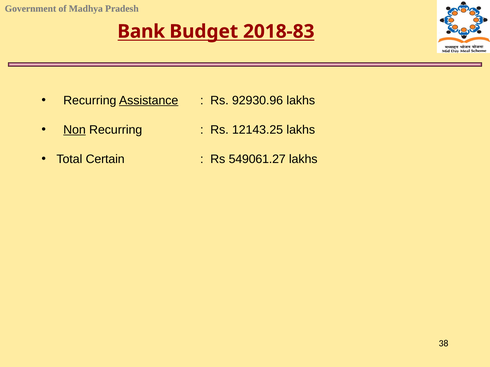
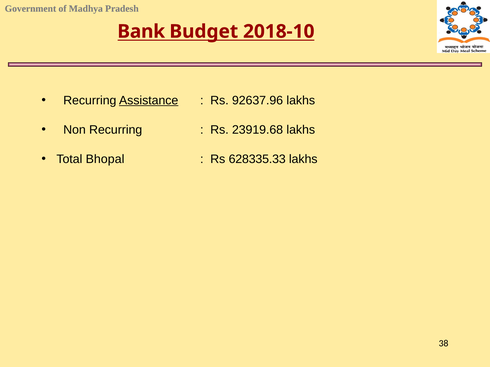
2018-83: 2018-83 -> 2018-10 (279, 32)
92930.96: 92930.96 -> 92637.96 (258, 100)
Non underline: present -> none (75, 130)
12143.25: 12143.25 -> 23919.68 (258, 130)
Certain: Certain -> Bhopal (105, 159)
549061.27: 549061.27 -> 628335.33 (257, 159)
